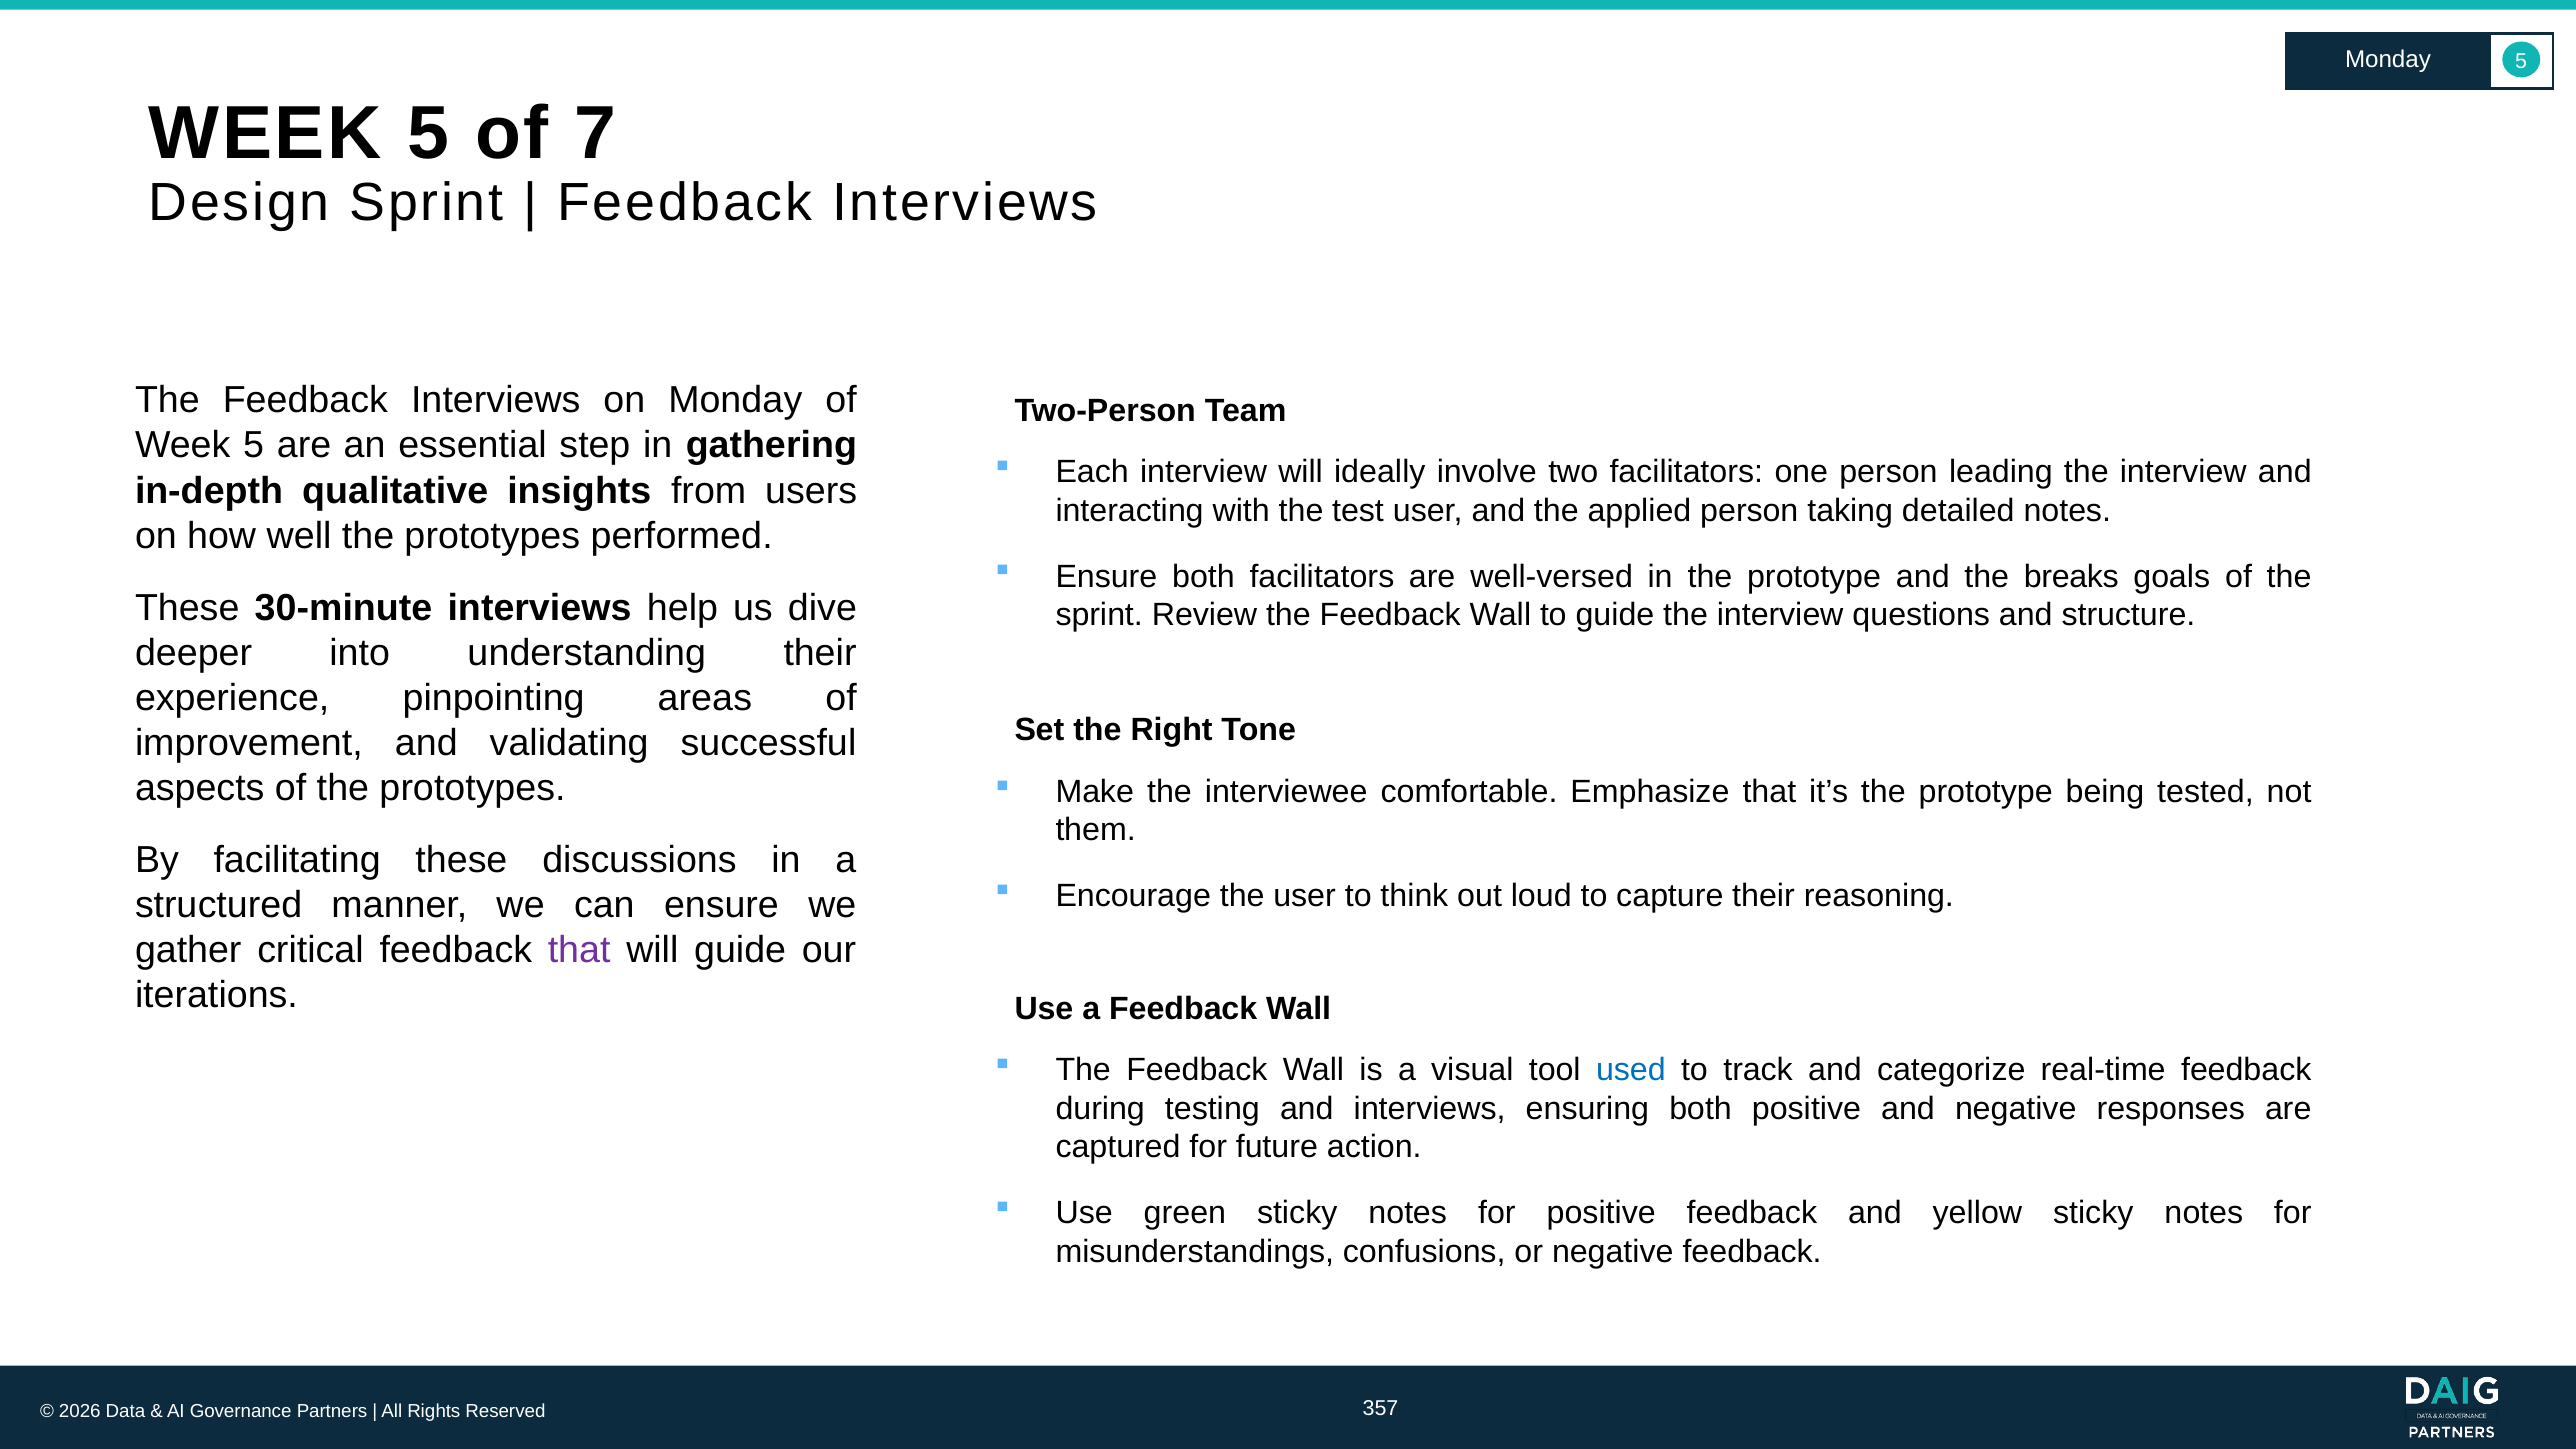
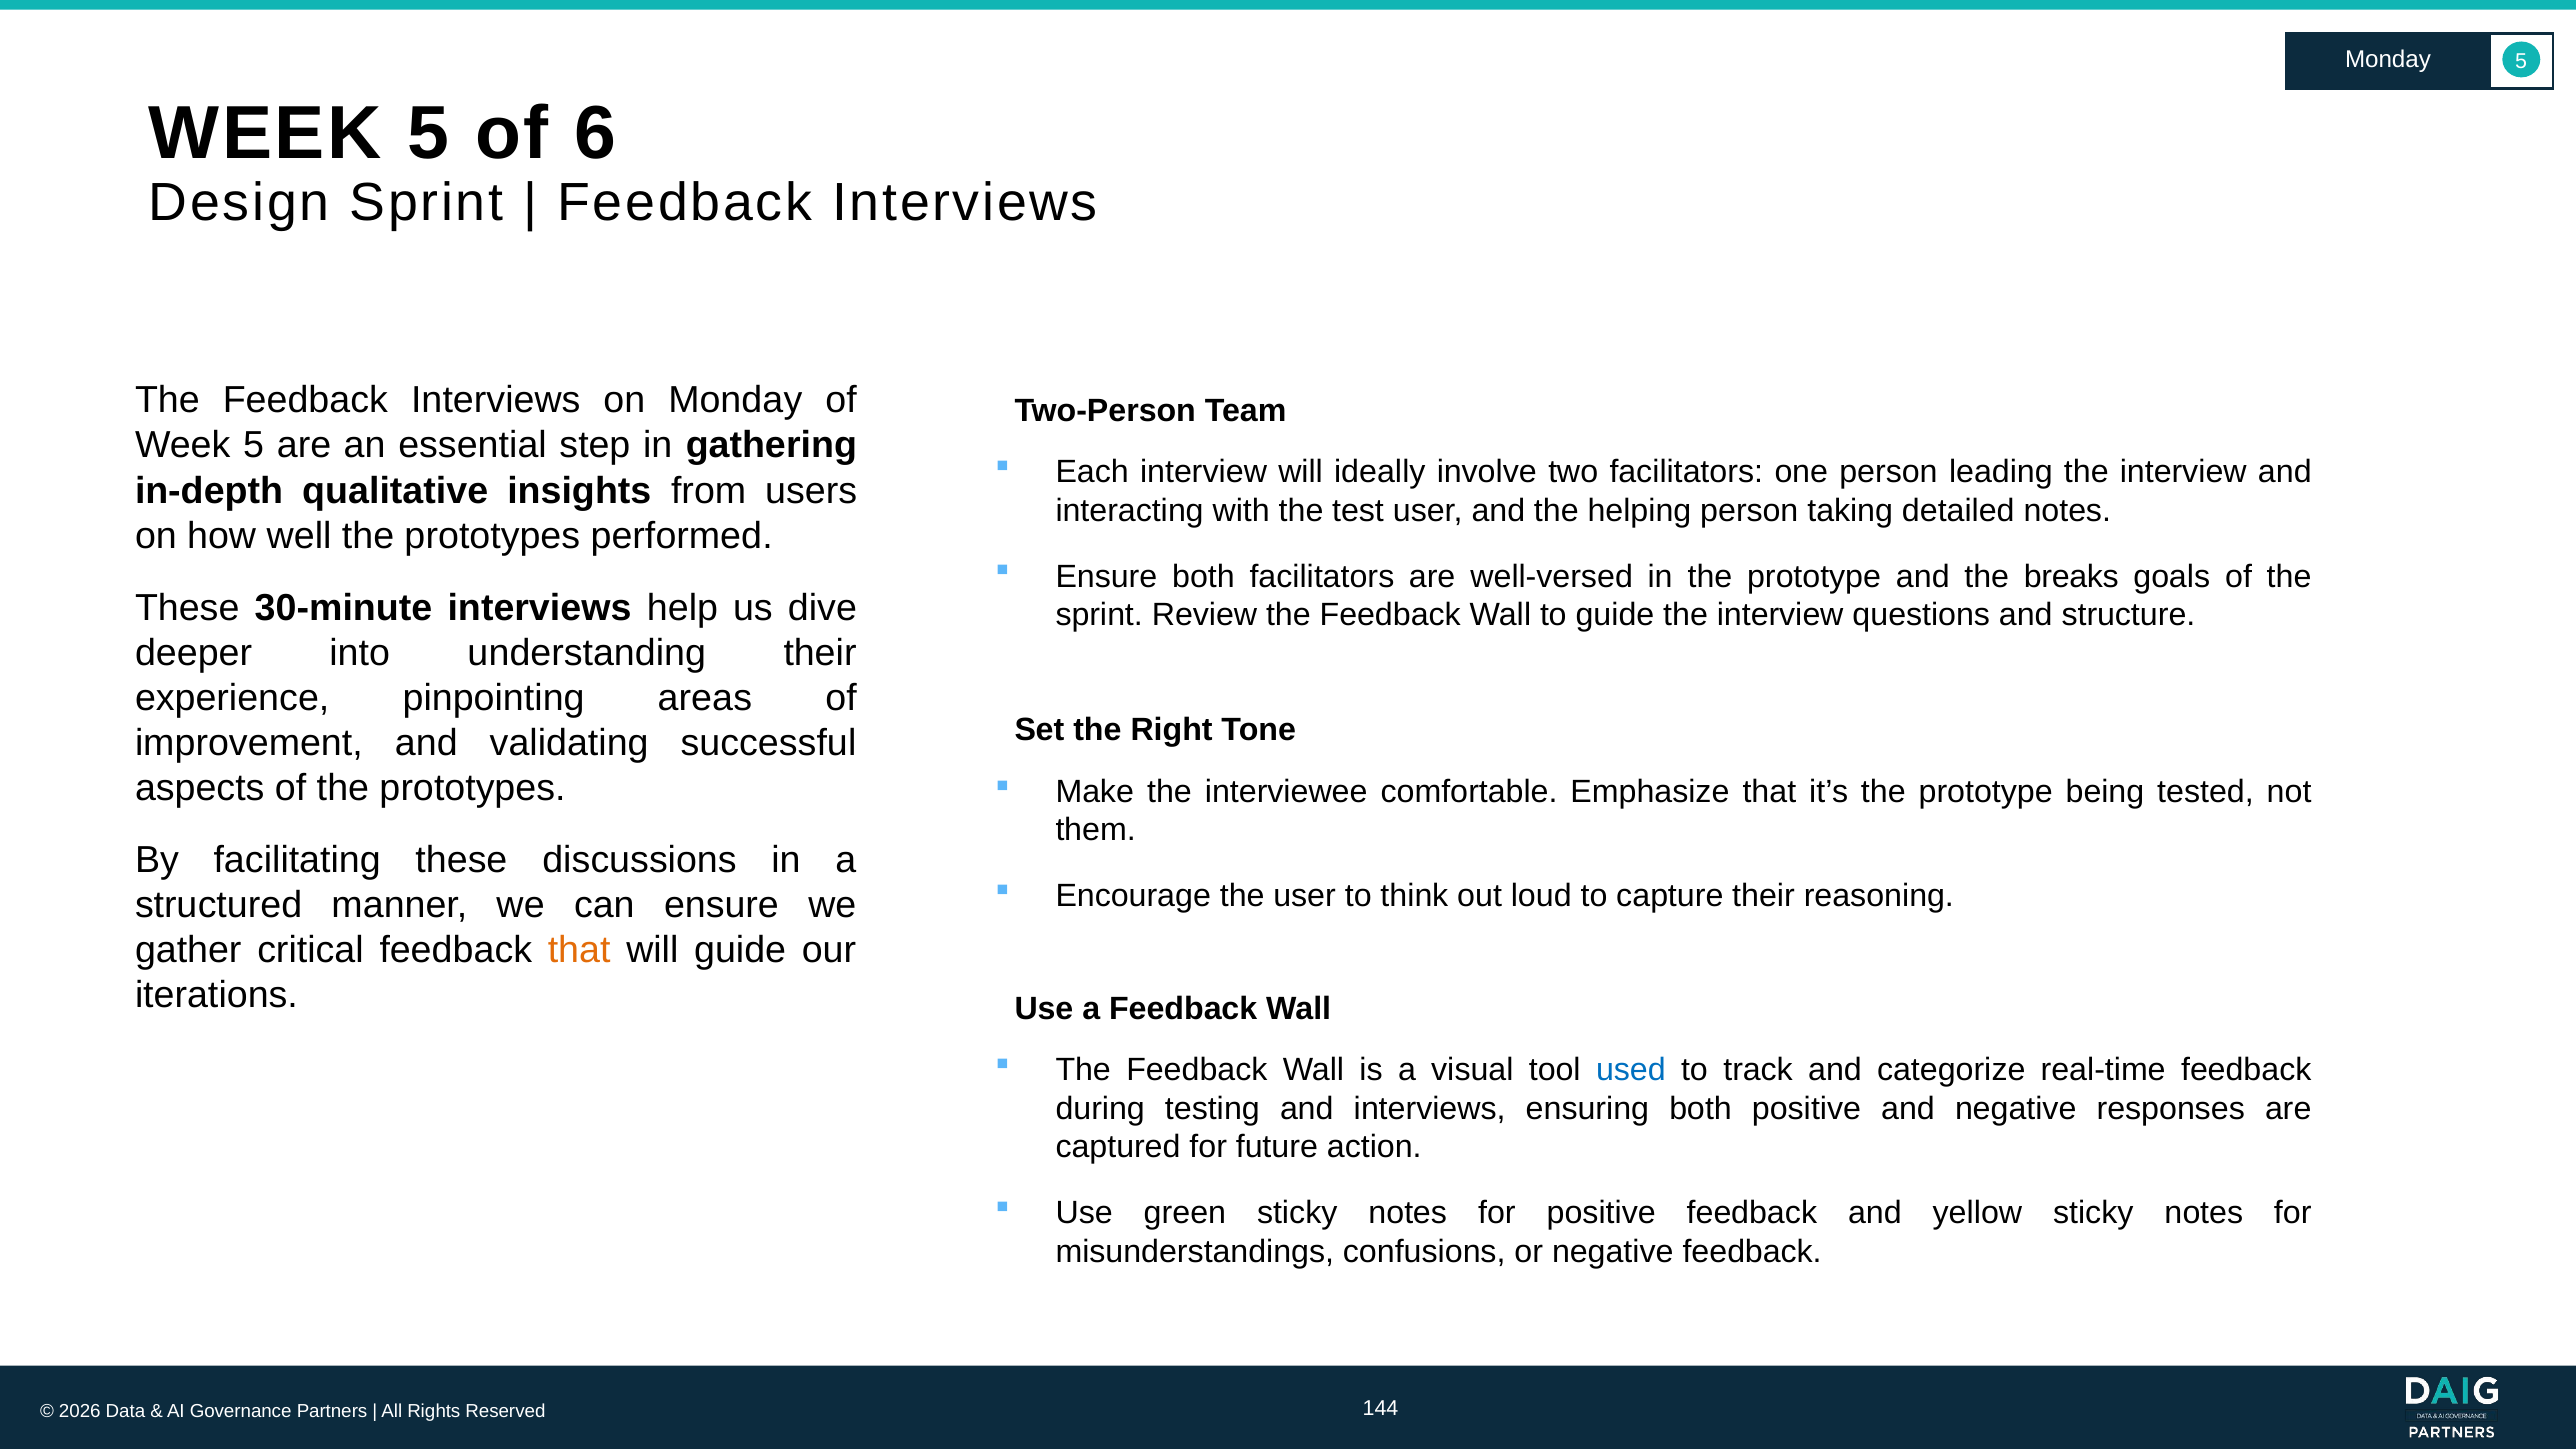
7: 7 -> 6 (596, 133)
applied: applied -> helping (1639, 511)
that colour: purple -> orange (579, 950)
357: 357 -> 144 (1381, 1409)
